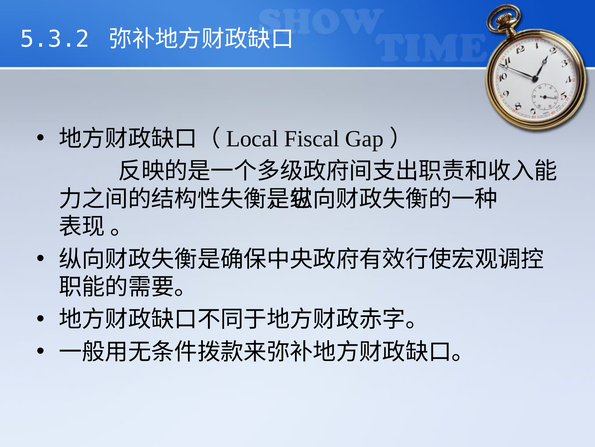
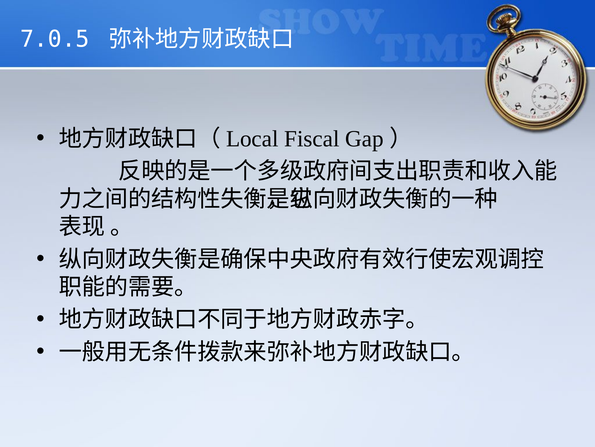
5.3.2: 5.3.2 -> 7.0.5 (55, 39)
